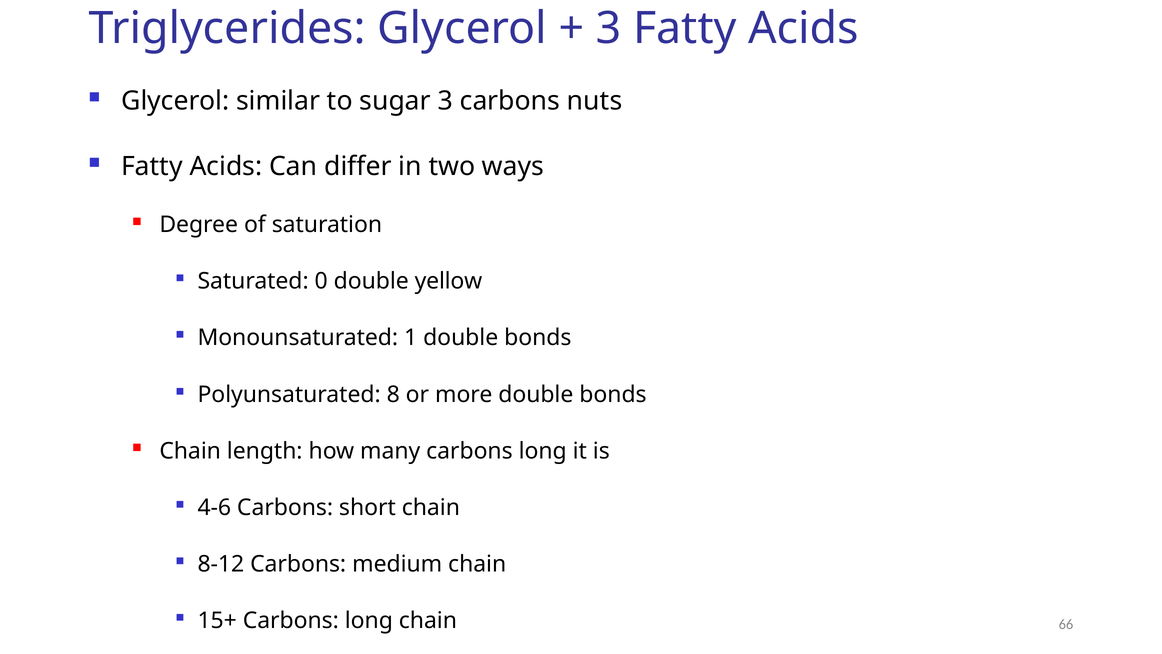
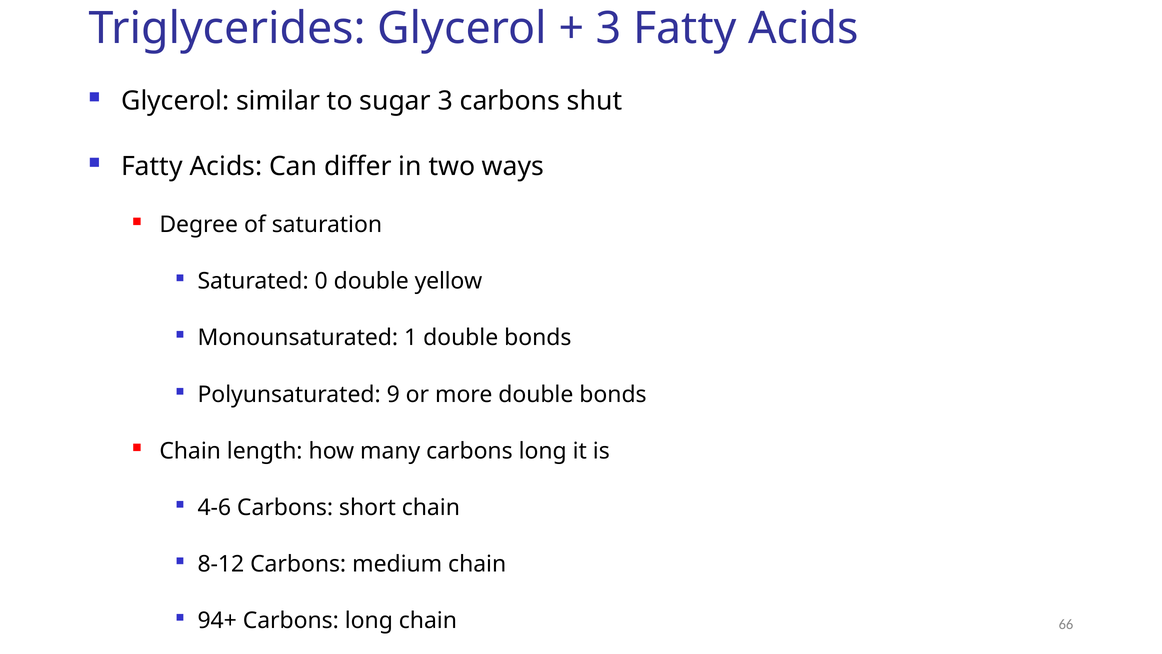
nuts: nuts -> shut (595, 101)
8: 8 -> 9 (393, 394)
15+: 15+ -> 94+ (217, 620)
